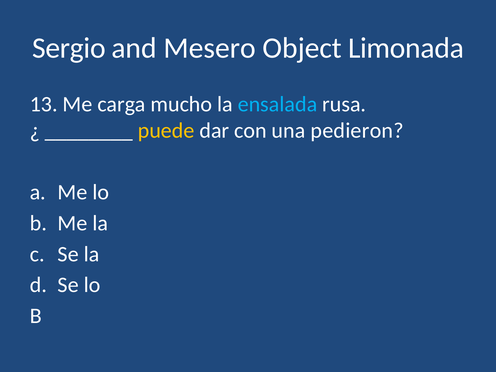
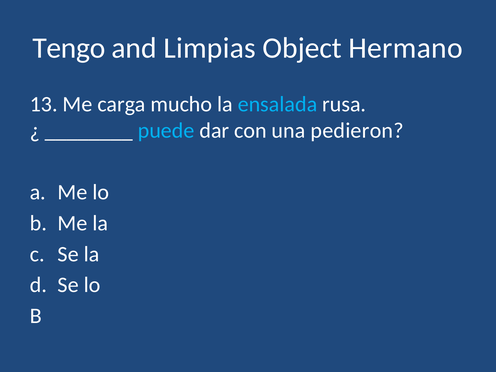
Sergio: Sergio -> Tengo (69, 48)
Mesero: Mesero -> Limpias (210, 48)
Limonada: Limonada -> Hermano (406, 48)
puede colour: yellow -> light blue (166, 131)
